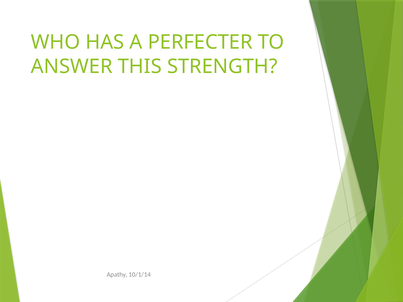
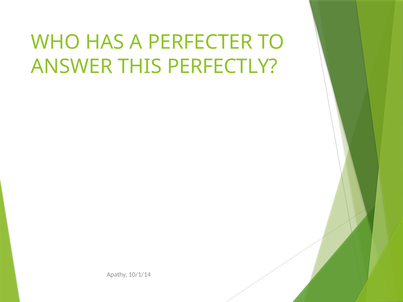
STRENGTH: STRENGTH -> PERFECTLY (222, 67)
